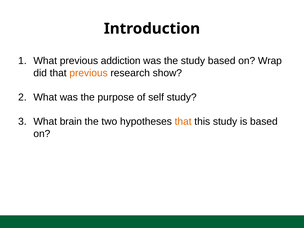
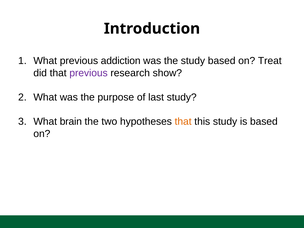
Wrap: Wrap -> Treat (270, 61)
previous colour: orange -> purple (89, 73)
self: self -> last (156, 97)
